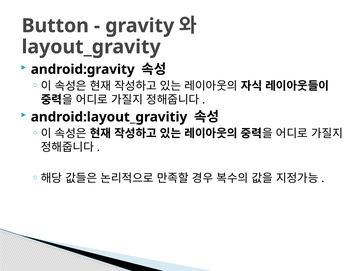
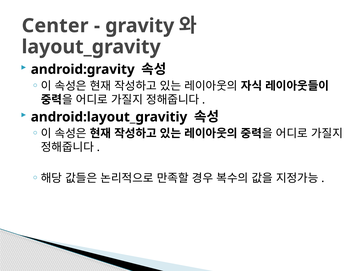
Button: Button -> Center (55, 26)
